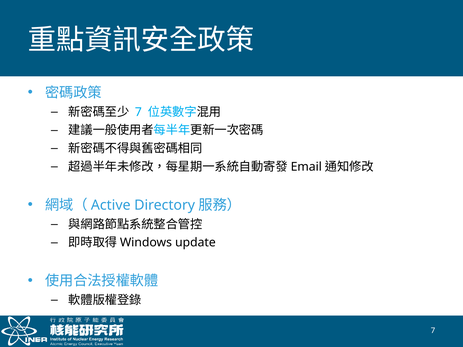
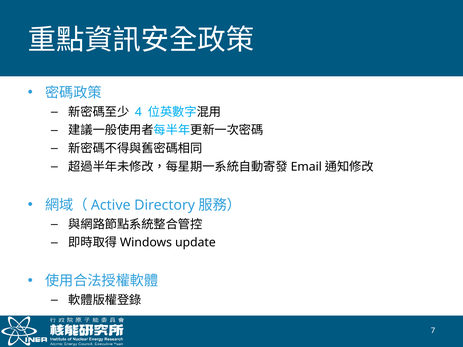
7: 7 -> 4 (138, 112)
